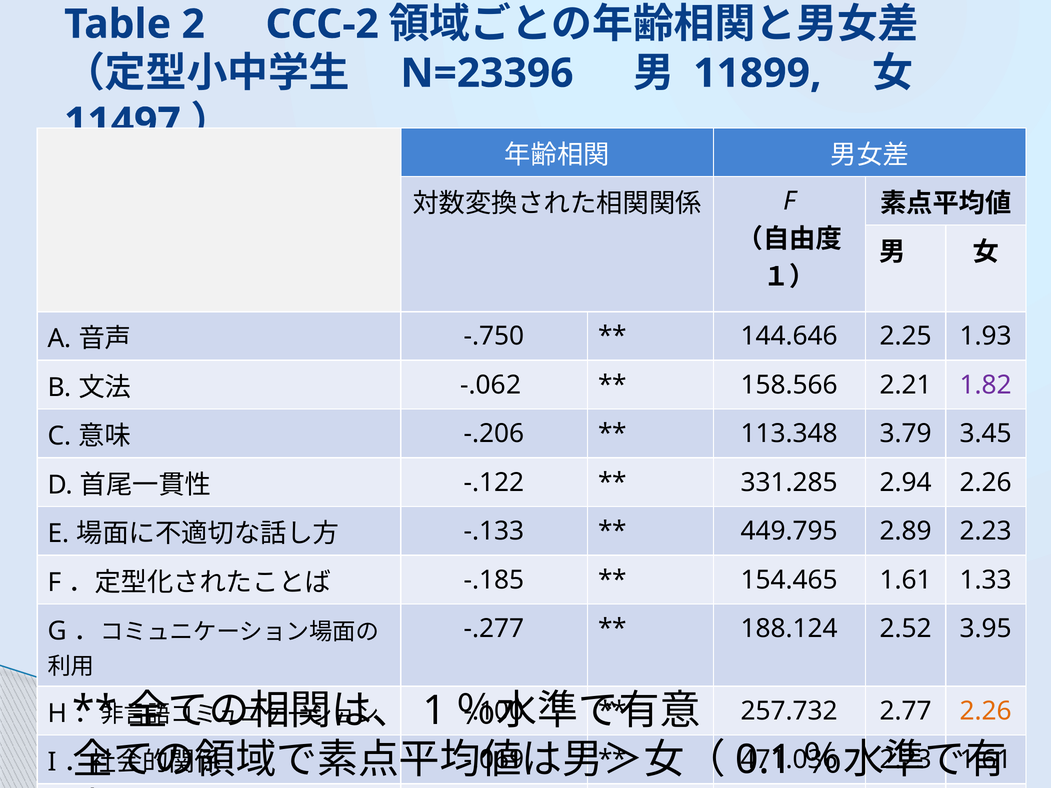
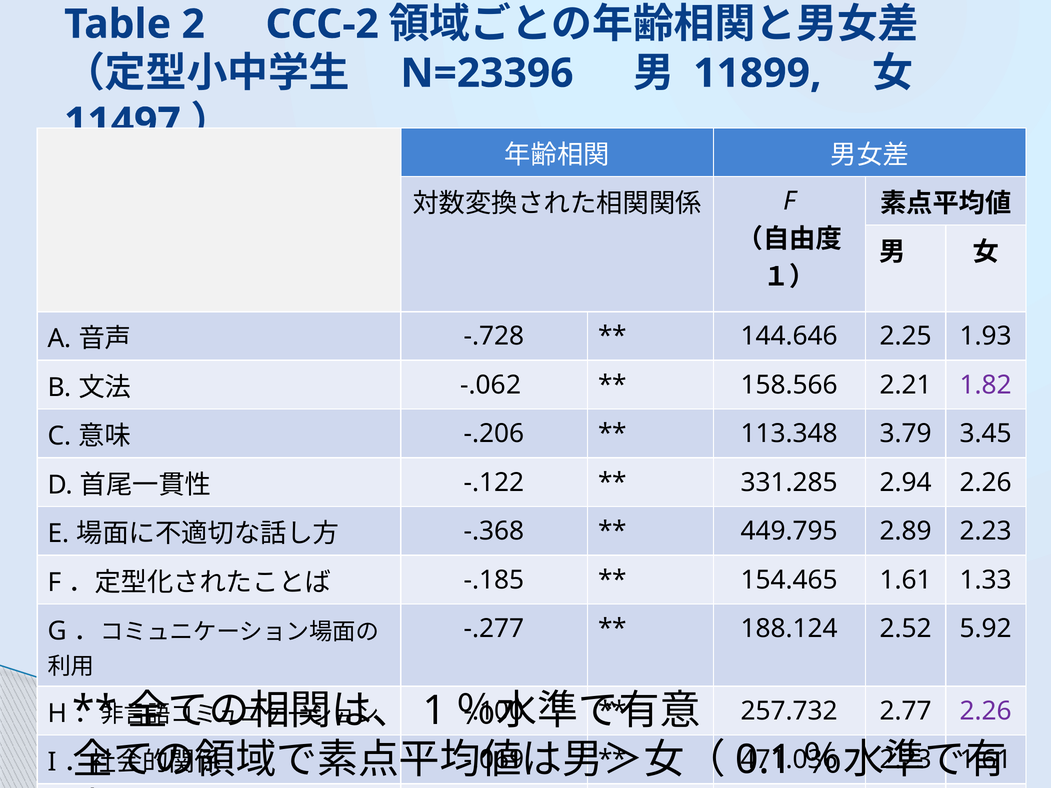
-.750: -.750 -> -.728 (494, 336)
-.133: -.133 -> -.368 (494, 531)
3.95: 3.95 -> 5.92 (986, 629)
2.26 colour: orange -> purple (986, 711)
